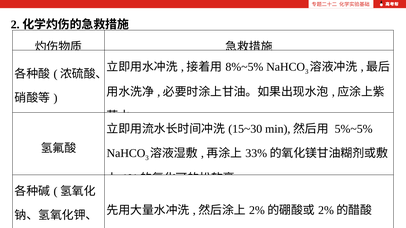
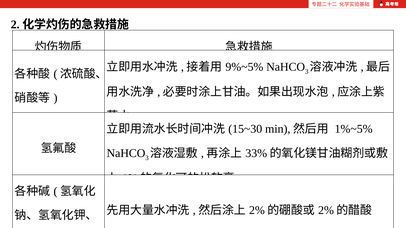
8%~5%: 8%~5% -> 9%~5% (244, 67)
5%~5%: 5%~5% -> 1%~5% (354, 129)
